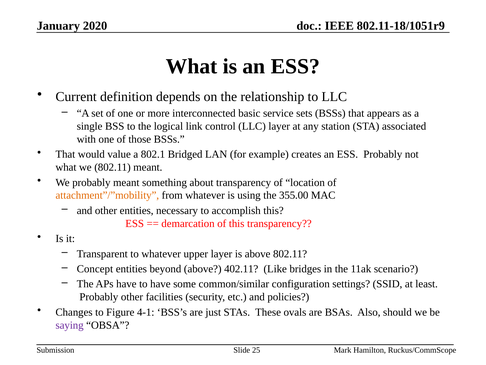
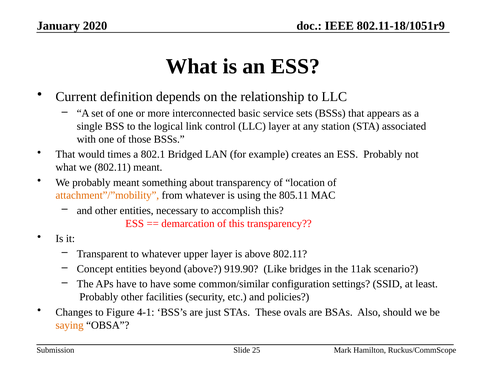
value: value -> times (119, 154)
355.00: 355.00 -> 805.11 (294, 195)
402.11: 402.11 -> 919.90 (241, 269)
saying colour: purple -> orange (70, 325)
